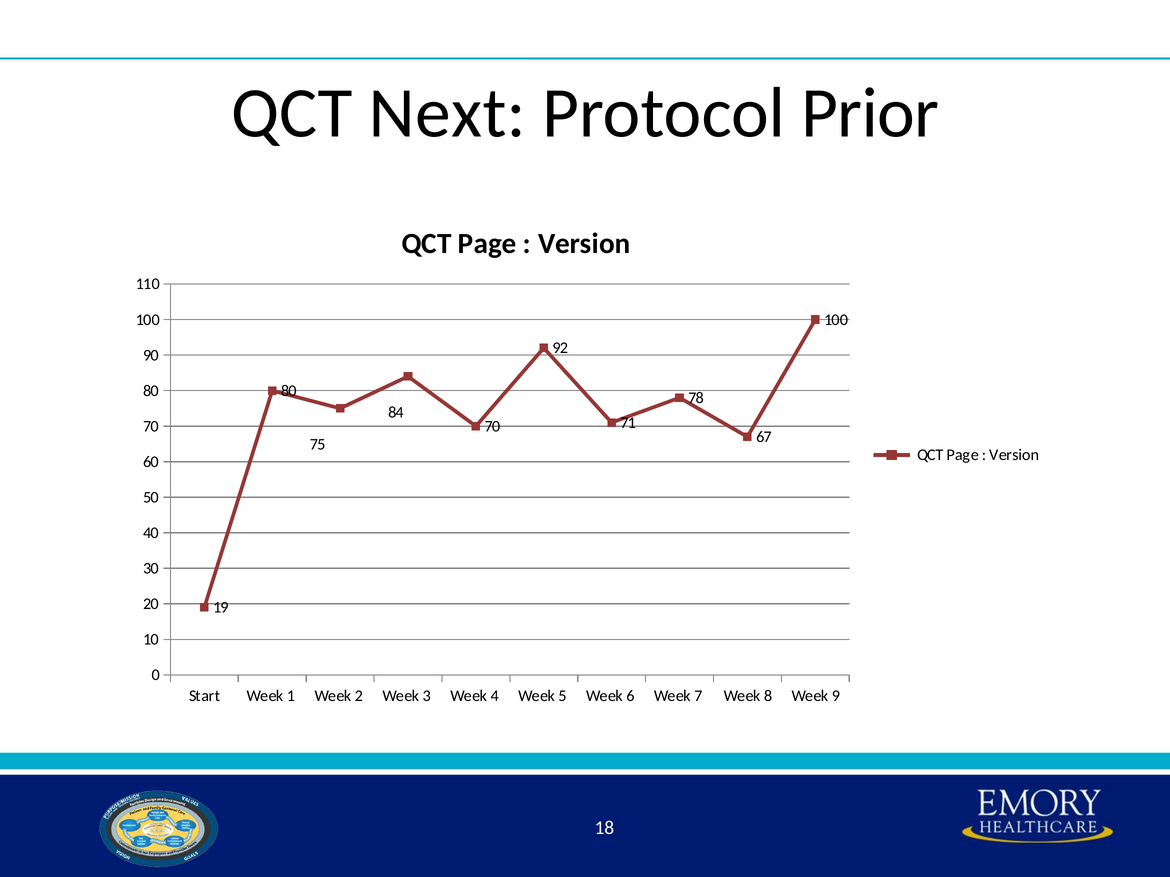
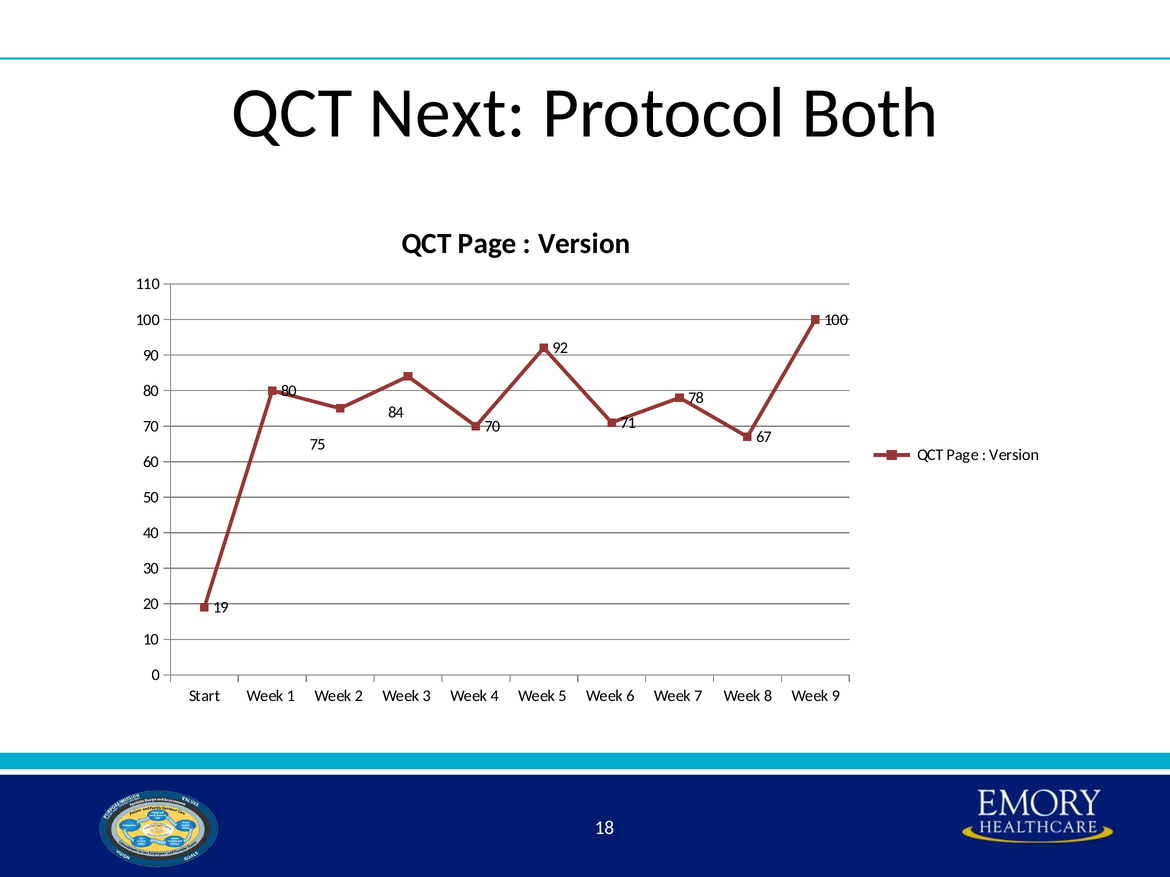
Prior: Prior -> Both (870, 113)
